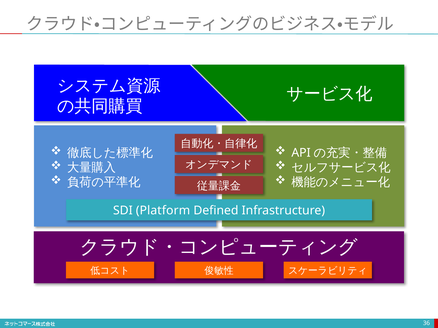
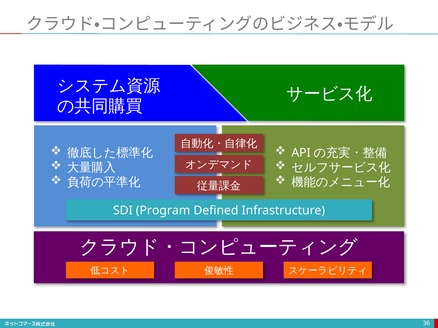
Platform: Platform -> Program (163, 211)
